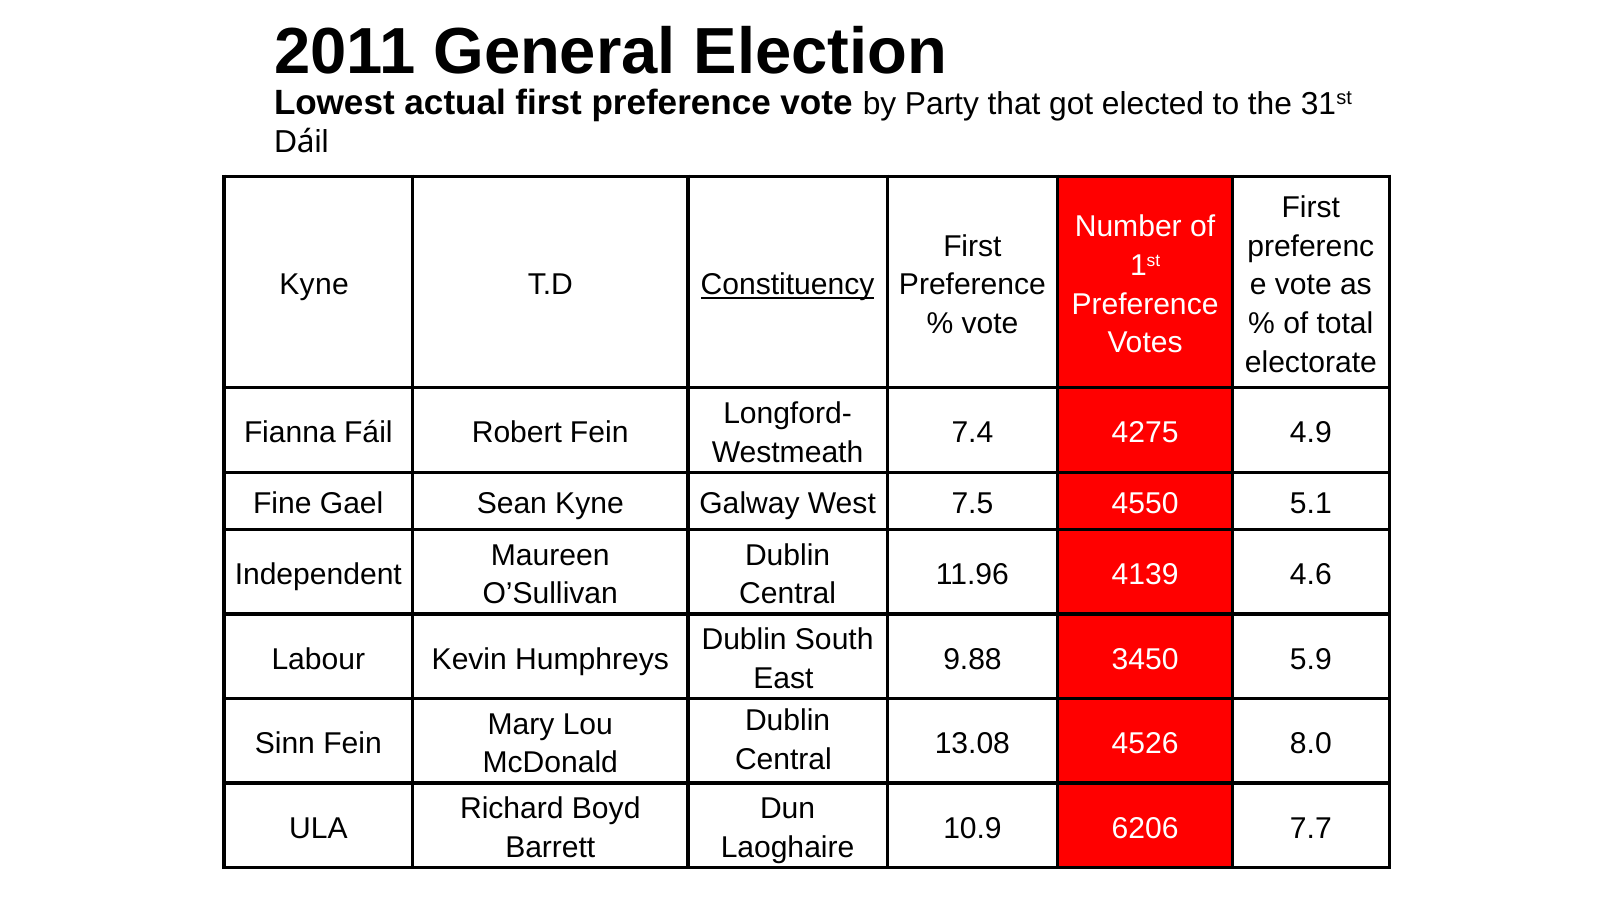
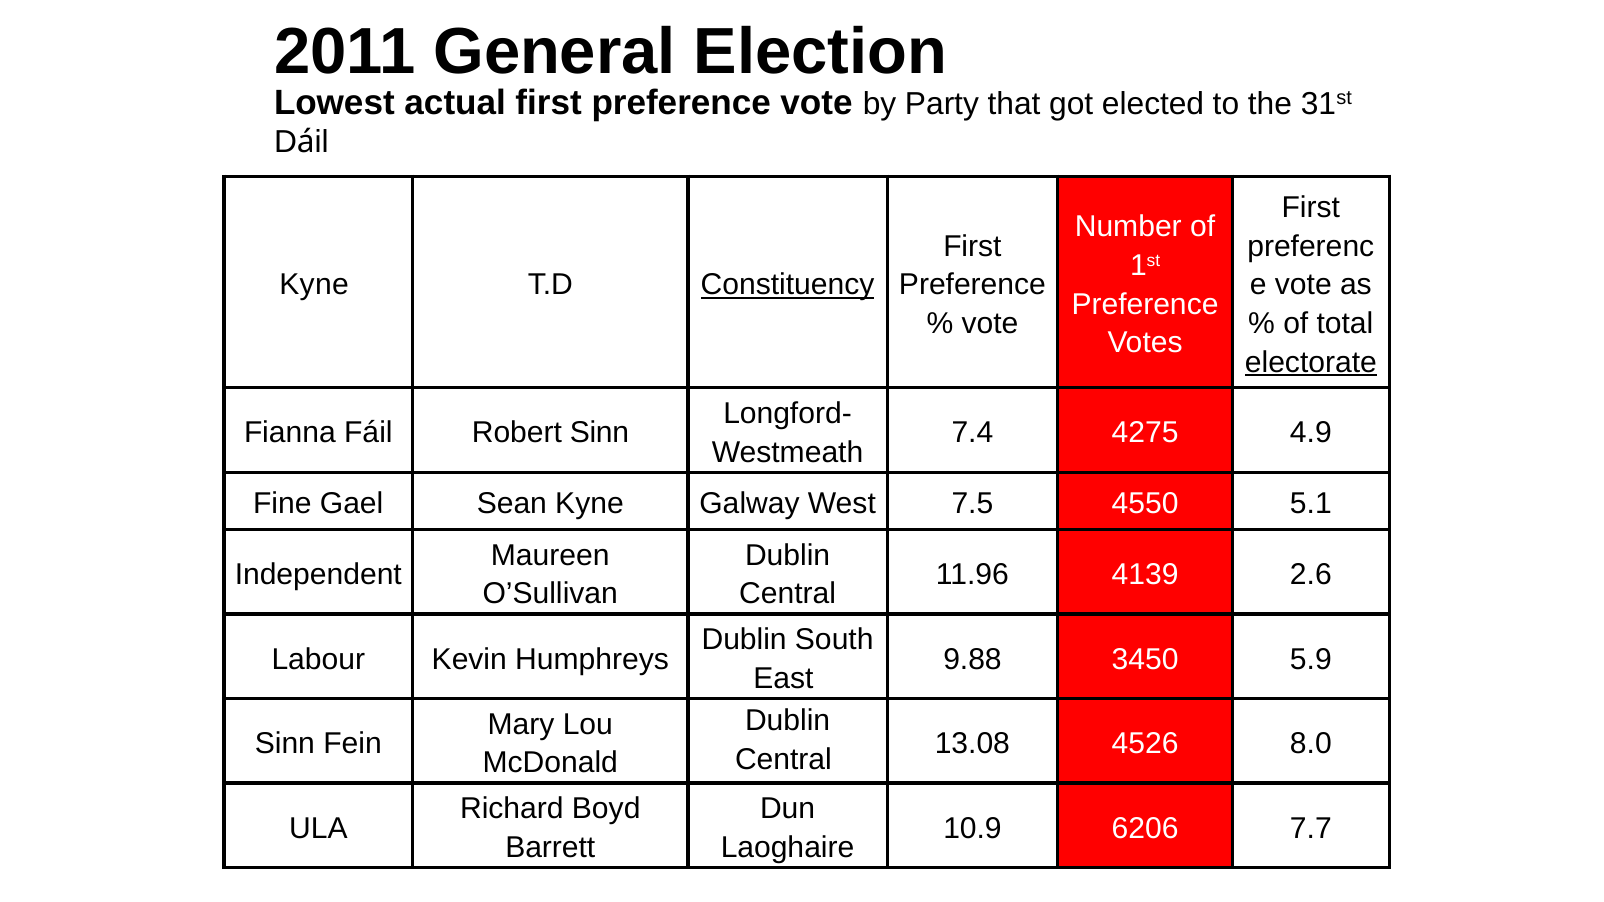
electorate underline: none -> present (1311, 362)
Robert Fein: Fein -> Sinn (599, 433)
4.6: 4.6 -> 2.6 (1311, 575)
